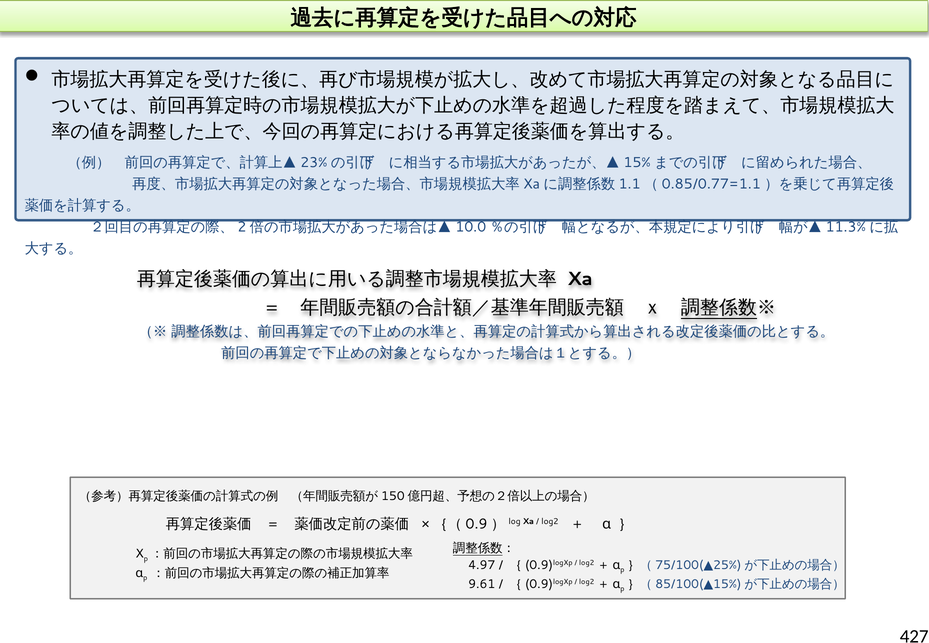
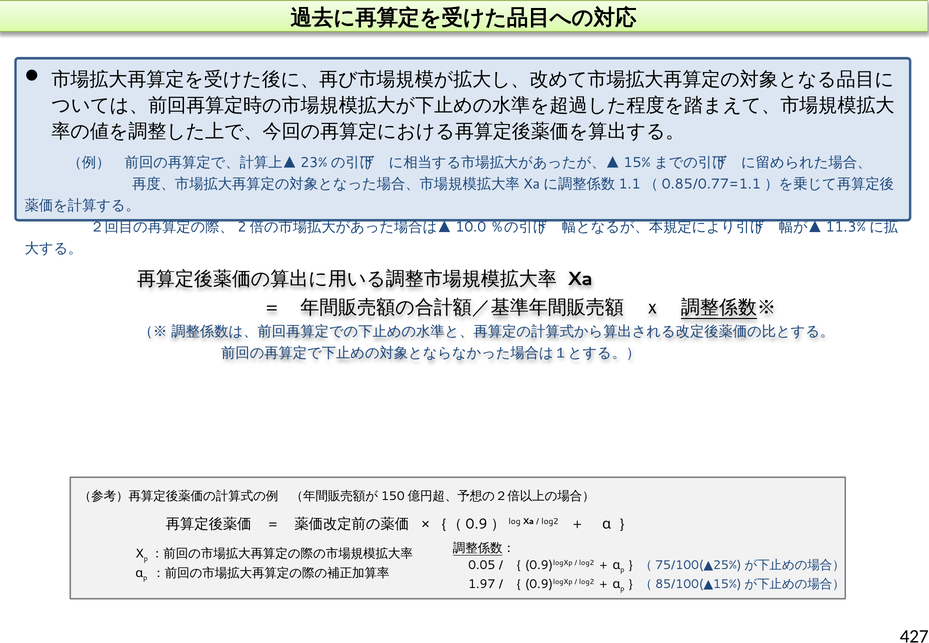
4.97: 4.97 -> 0.05 (482, 565)
9.61: 9.61 -> 1.97 (482, 584)
